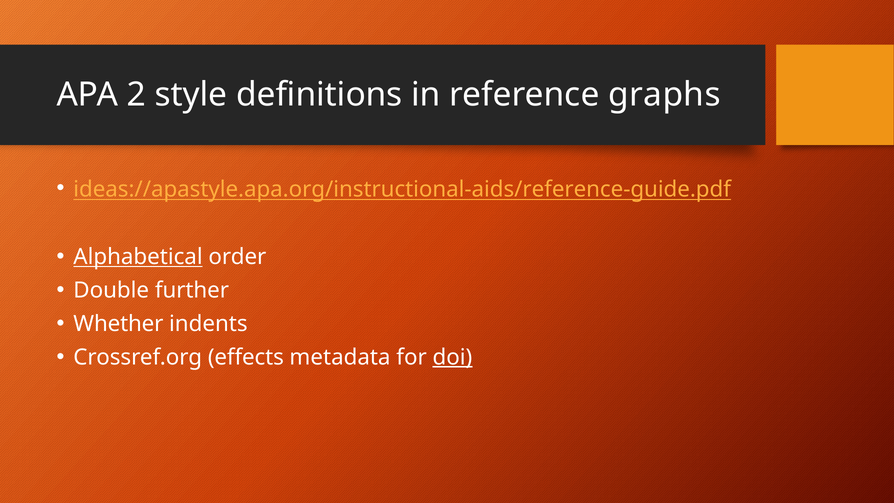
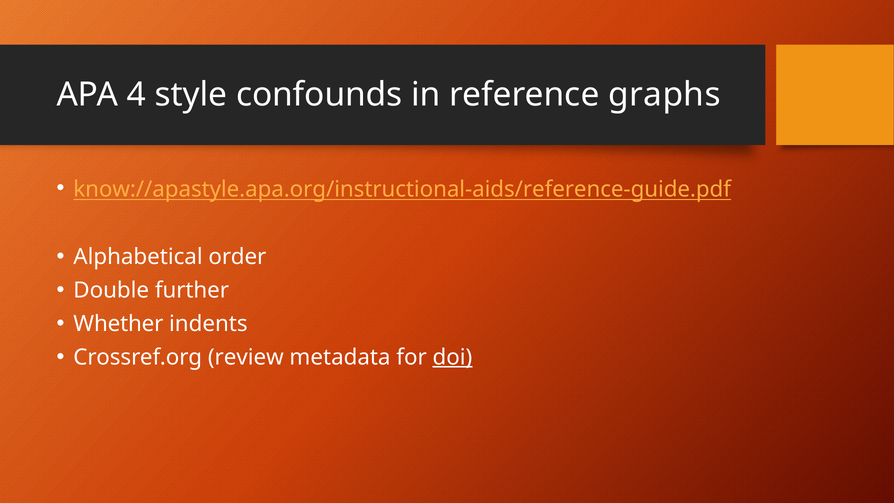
2: 2 -> 4 (136, 95)
definitions: definitions -> confounds (319, 95)
ideas://apastyle.apa.org/instructional-aids/reference-guide.pdf: ideas://apastyle.apa.org/instructional-aids/reference-guide.pdf -> know://apastyle.apa.org/instructional-aids/reference-guide.pdf (402, 189)
Alphabetical underline: present -> none (138, 257)
effects: effects -> review (246, 357)
